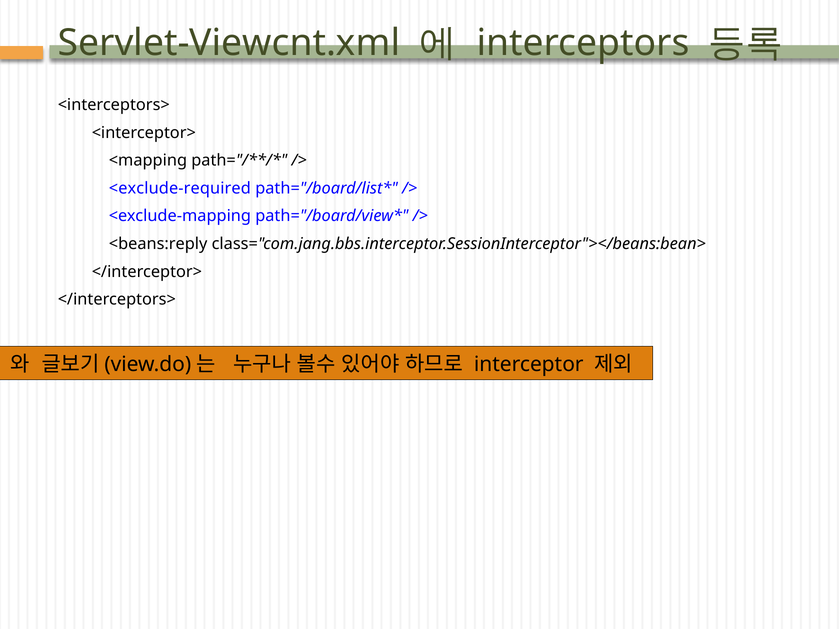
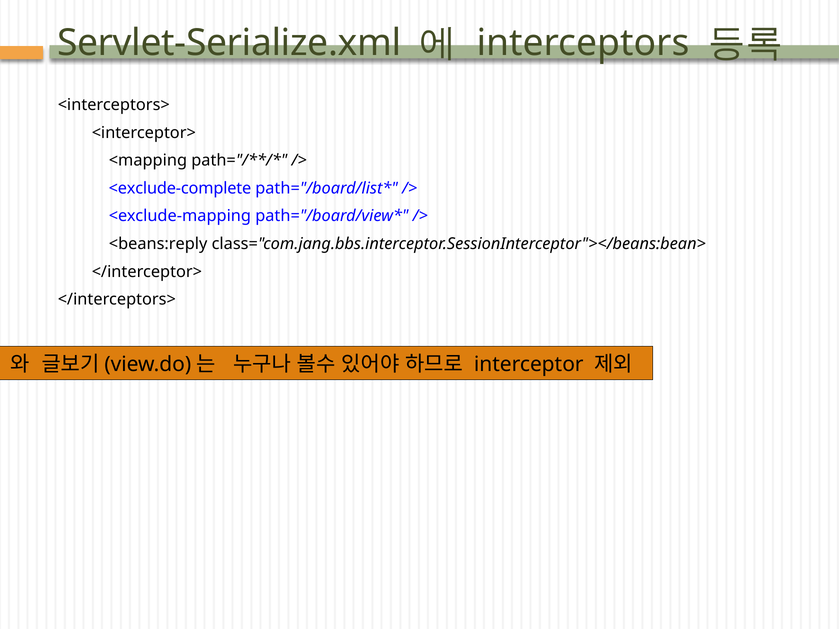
Servlet-Viewcnt.xml: Servlet-Viewcnt.xml -> Servlet-Serialize.xml (229, 43)
<exclude-required: <exclude-required -> <exclude-complete (180, 188)
